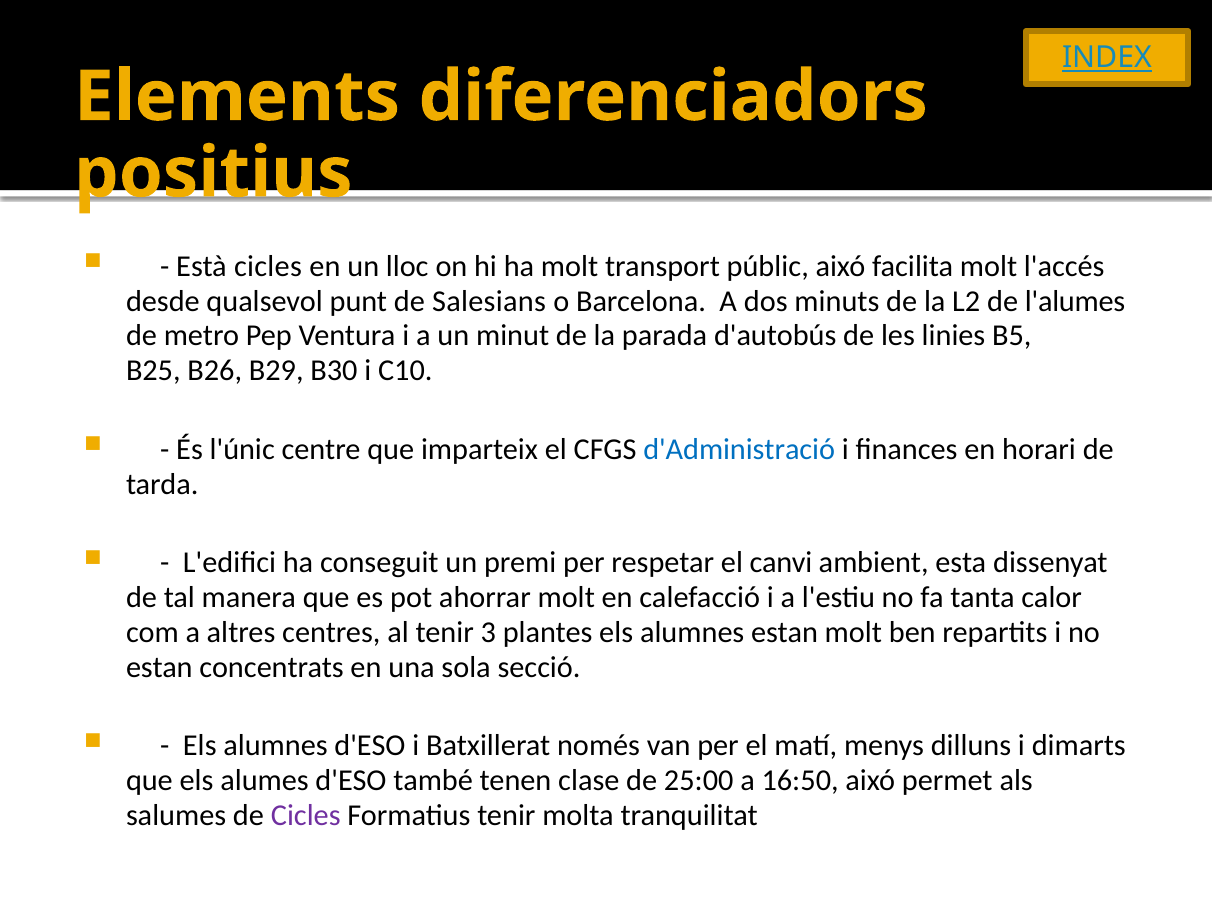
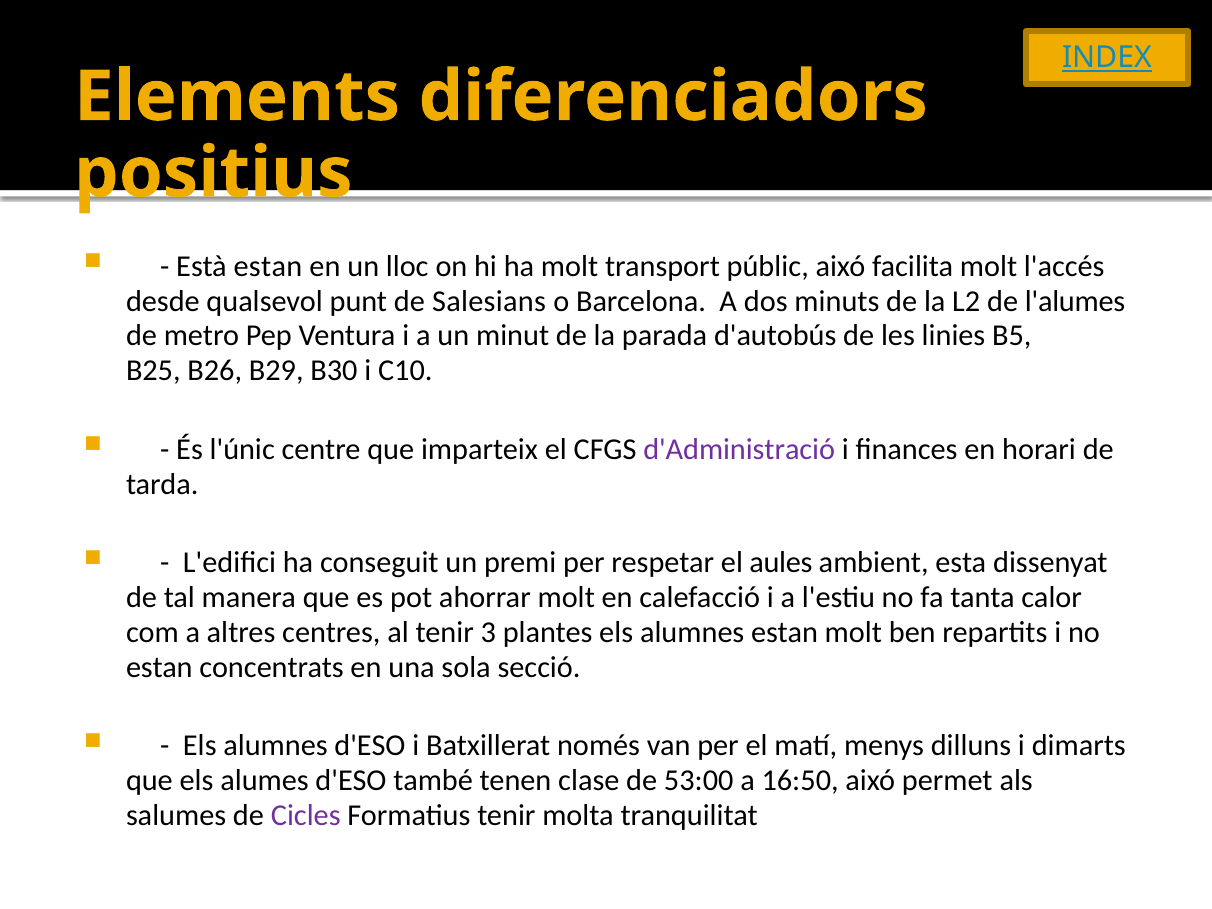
Està cicles: cicles -> estan (268, 266)
d'Administració colour: blue -> purple (739, 449)
canvi: canvi -> aules (781, 563)
25:00: 25:00 -> 53:00 (699, 781)
